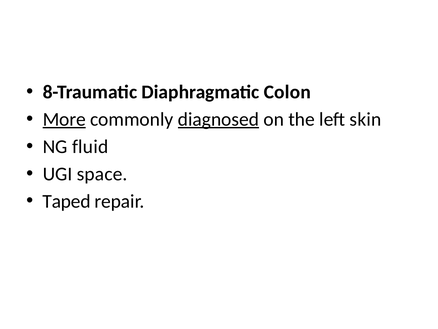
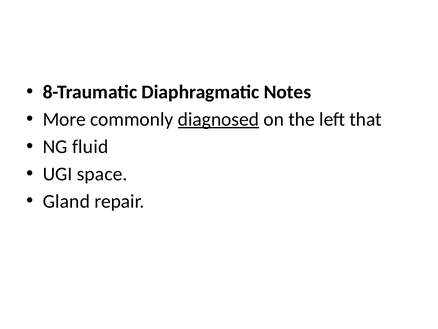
Colon: Colon -> Notes (287, 92)
More underline: present -> none (64, 119)
skin: skin -> that (366, 119)
Taped: Taped -> Gland (66, 201)
